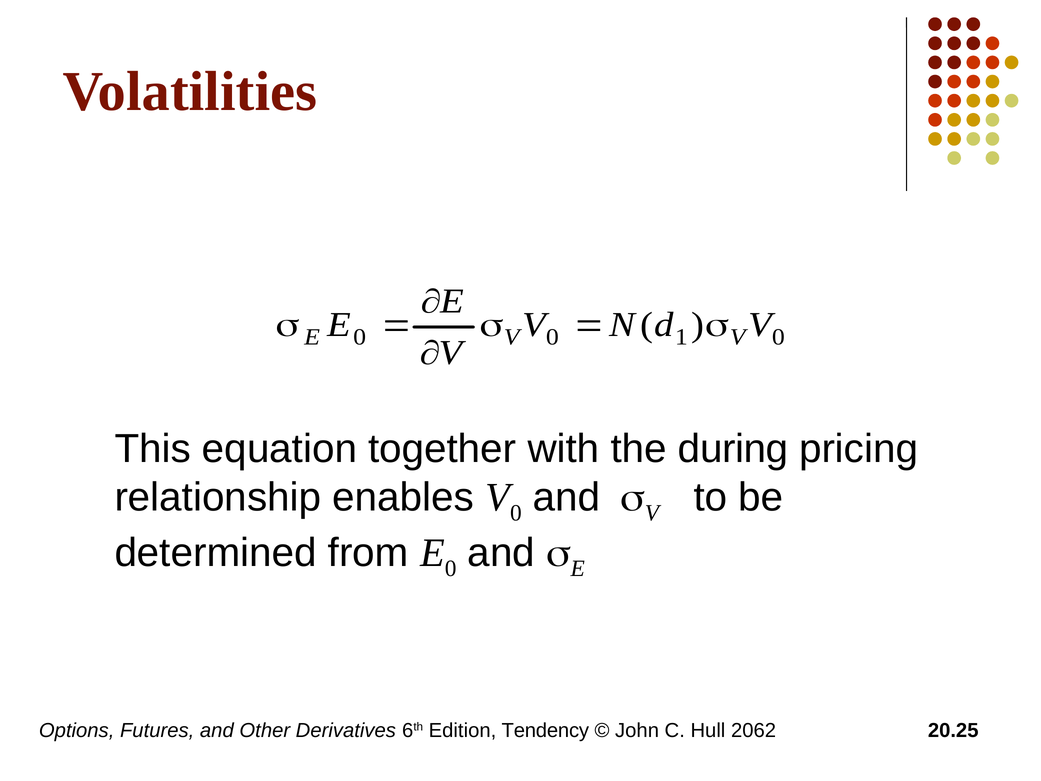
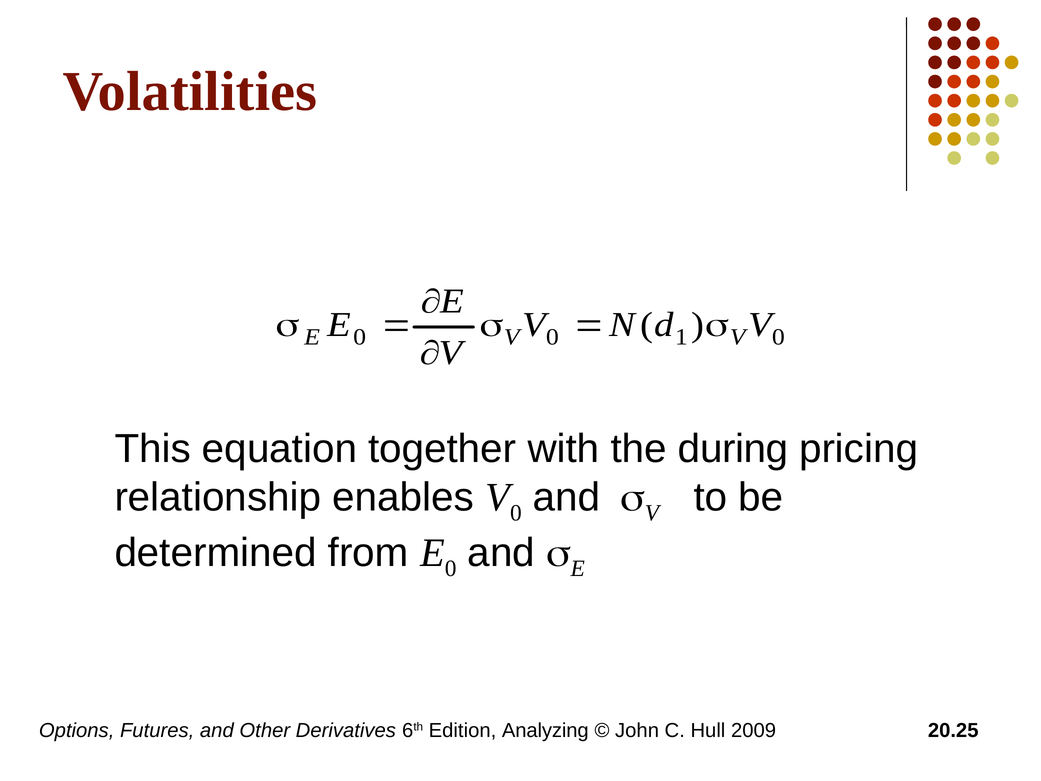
Tendency: Tendency -> Analyzing (545, 730)
2062: 2062 -> 2009 (754, 730)
